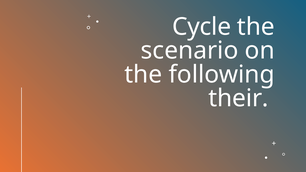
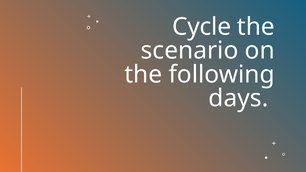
their: their -> days (238, 98)
